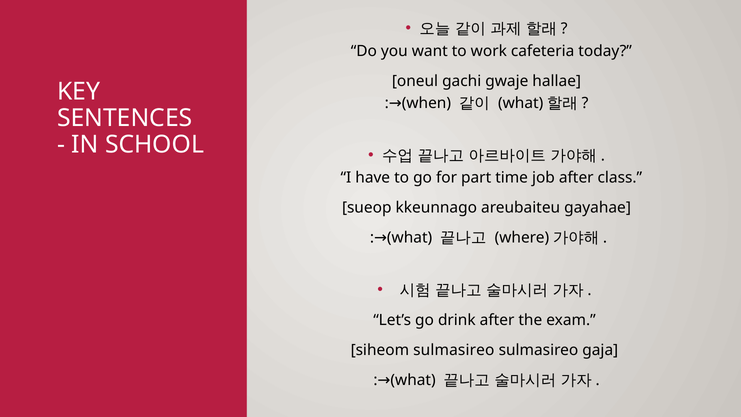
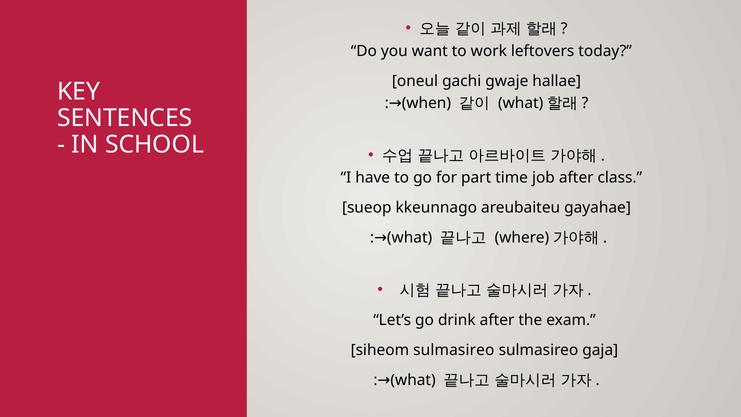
cafeteria: cafeteria -> leftovers (543, 51)
